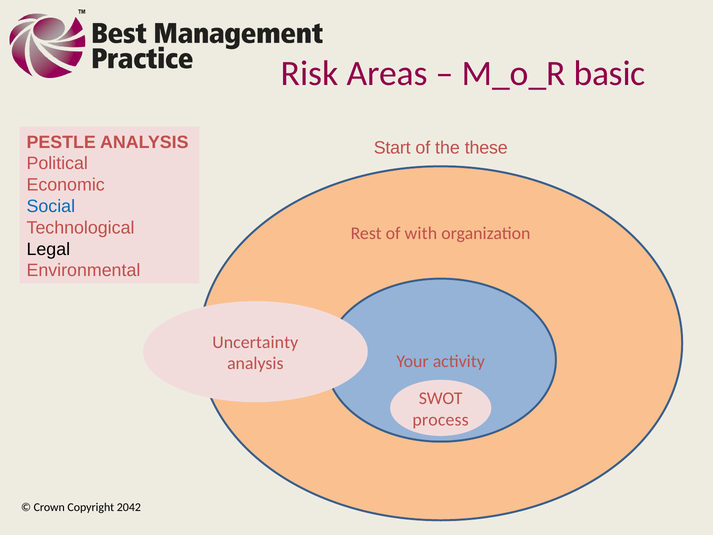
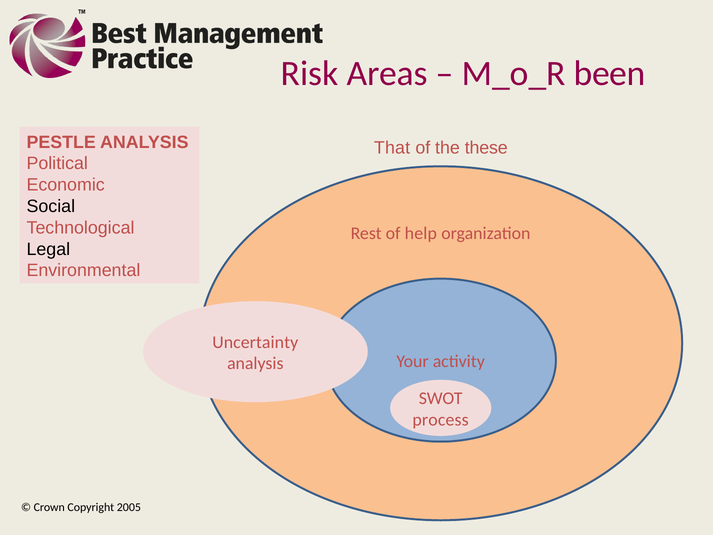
basic: basic -> been (610, 73)
Start: Start -> That (392, 148)
Social colour: blue -> black (51, 206)
with: with -> help (421, 233)
2042: 2042 -> 2005 (129, 507)
